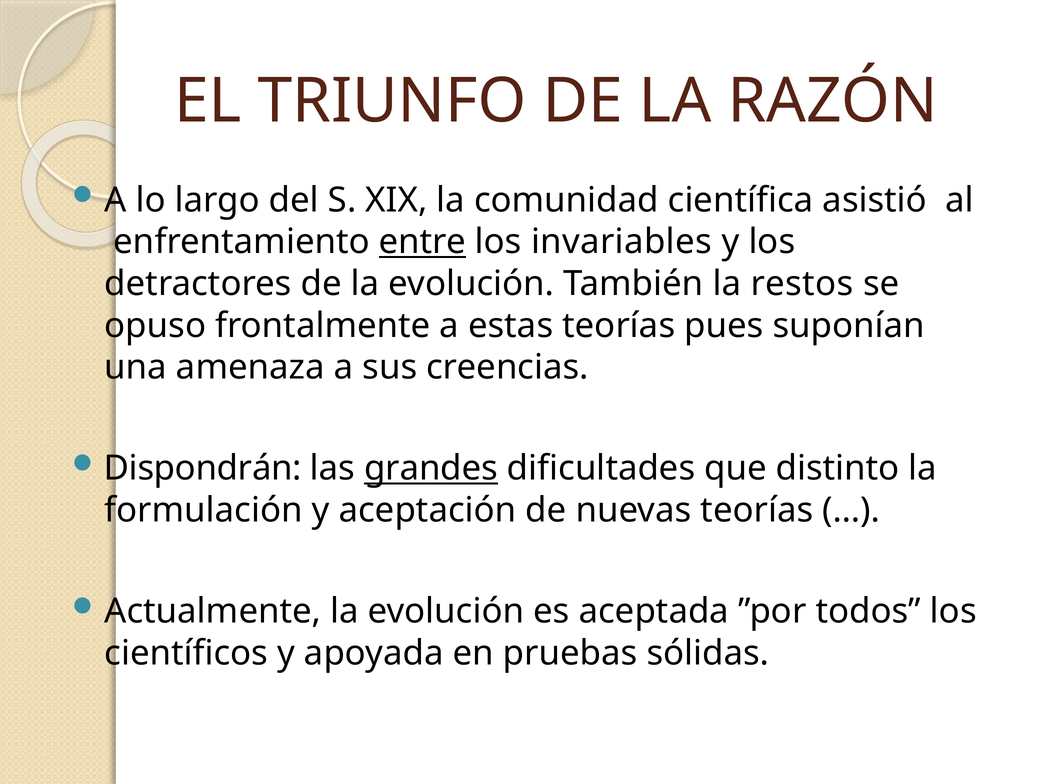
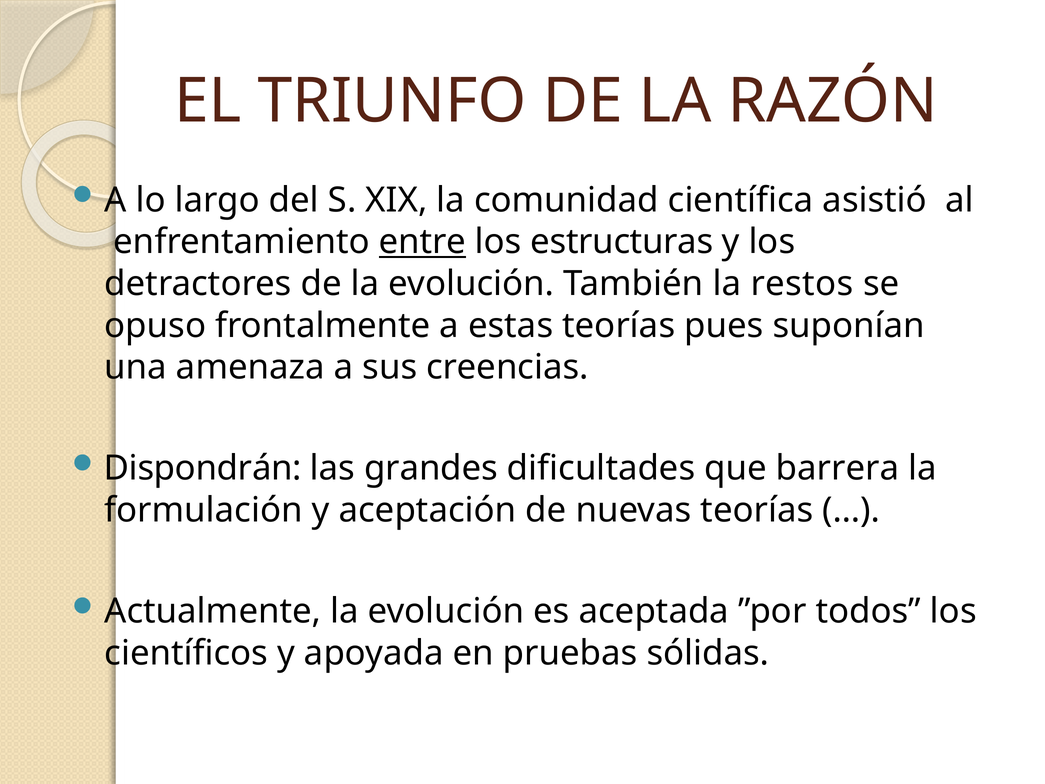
invariables: invariables -> estructuras (622, 242)
grandes underline: present -> none (431, 468)
distinto: distinto -> barrera (838, 468)
